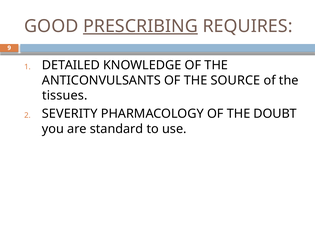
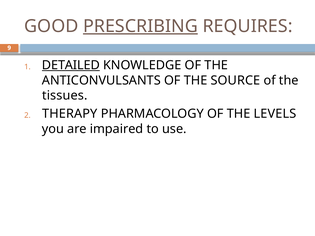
DETAILED underline: none -> present (71, 65)
SEVERITY: SEVERITY -> THERAPY (70, 114)
DOUBT: DOUBT -> LEVELS (275, 114)
standard: standard -> impaired (117, 129)
